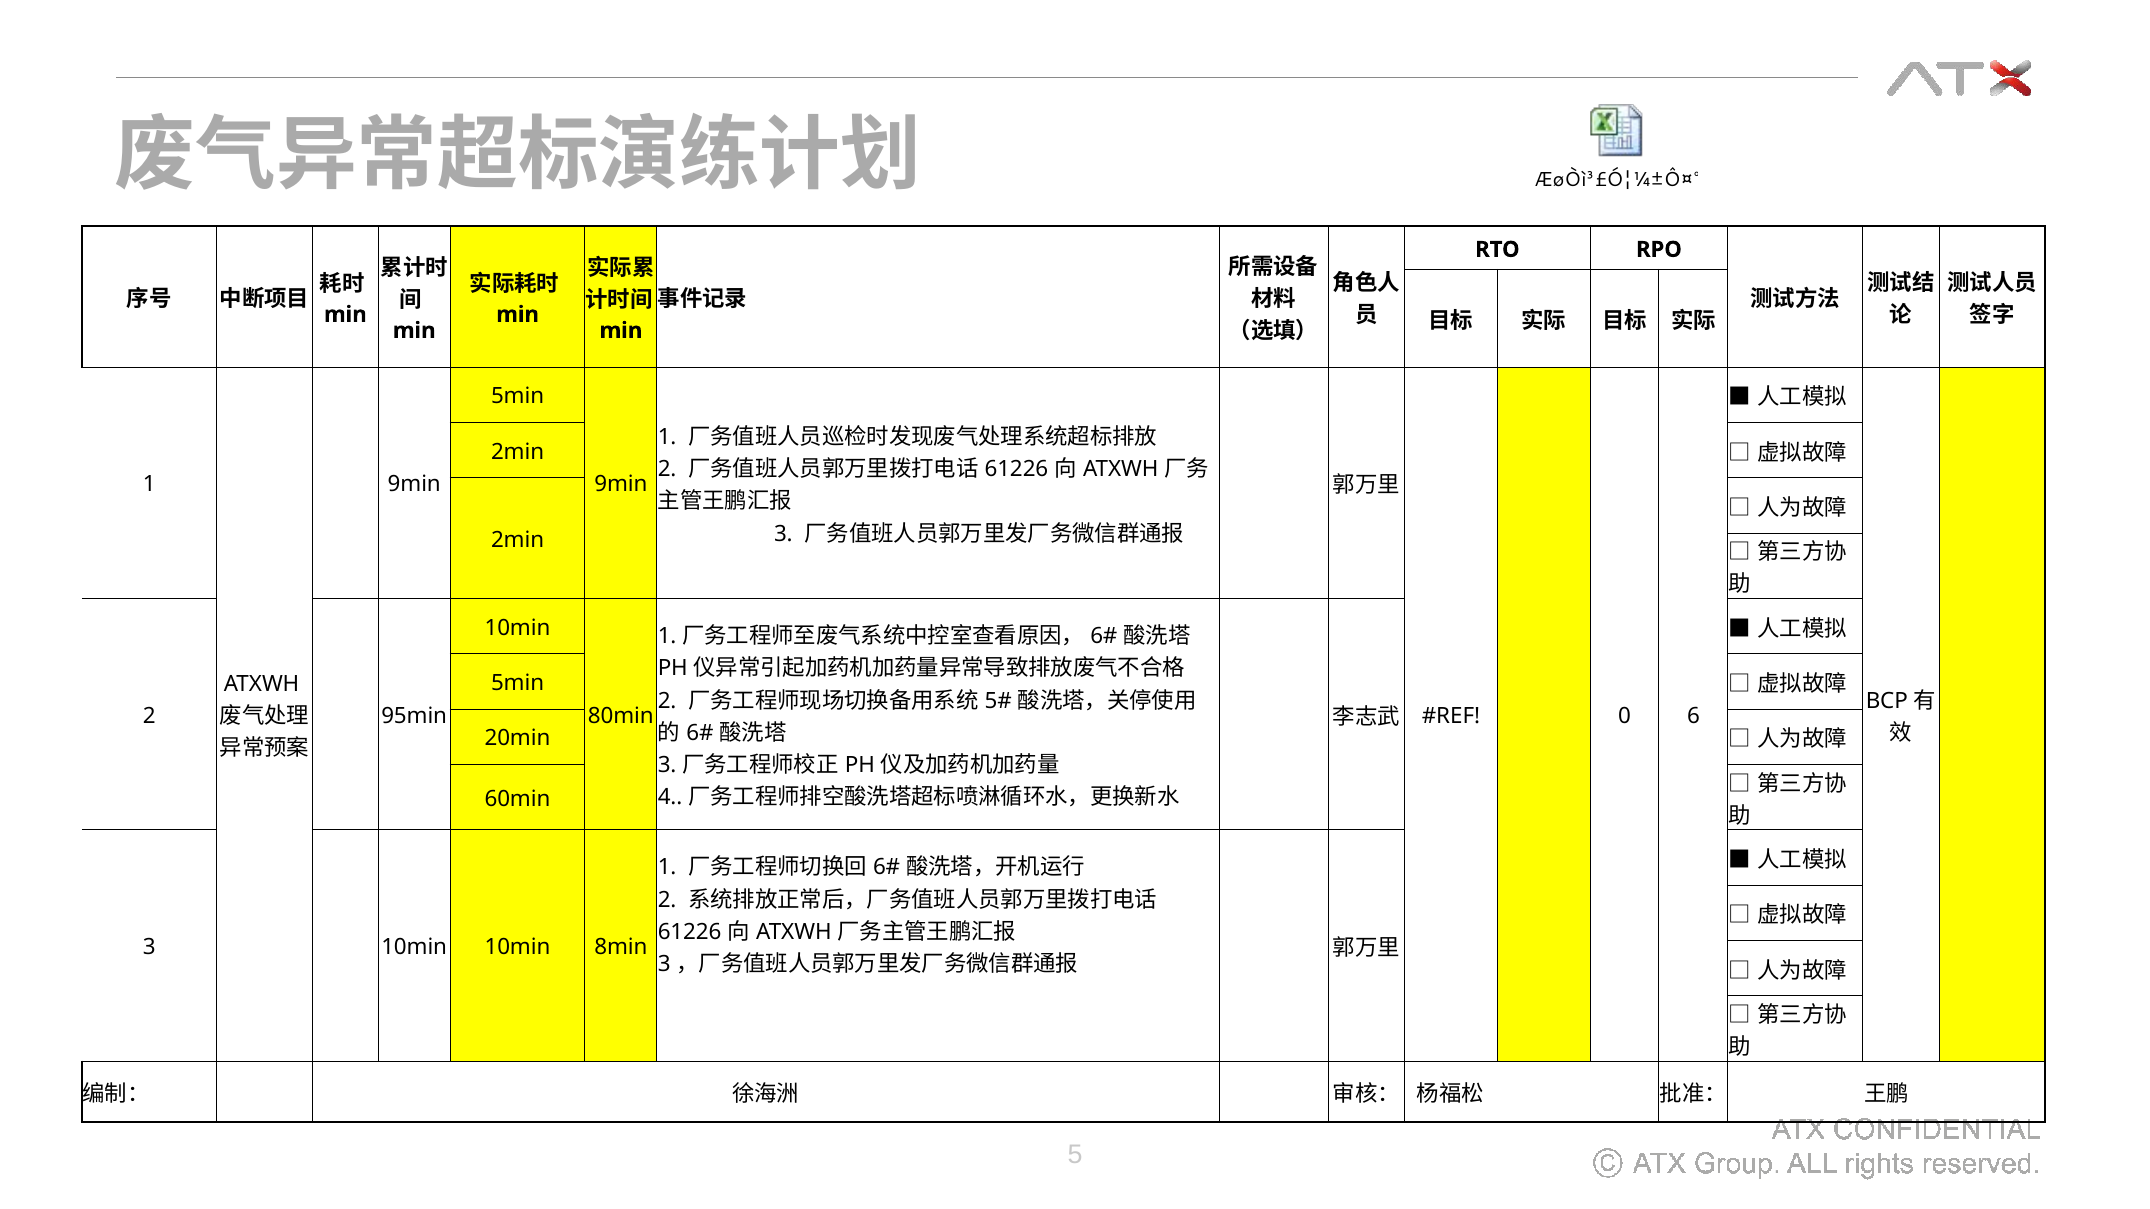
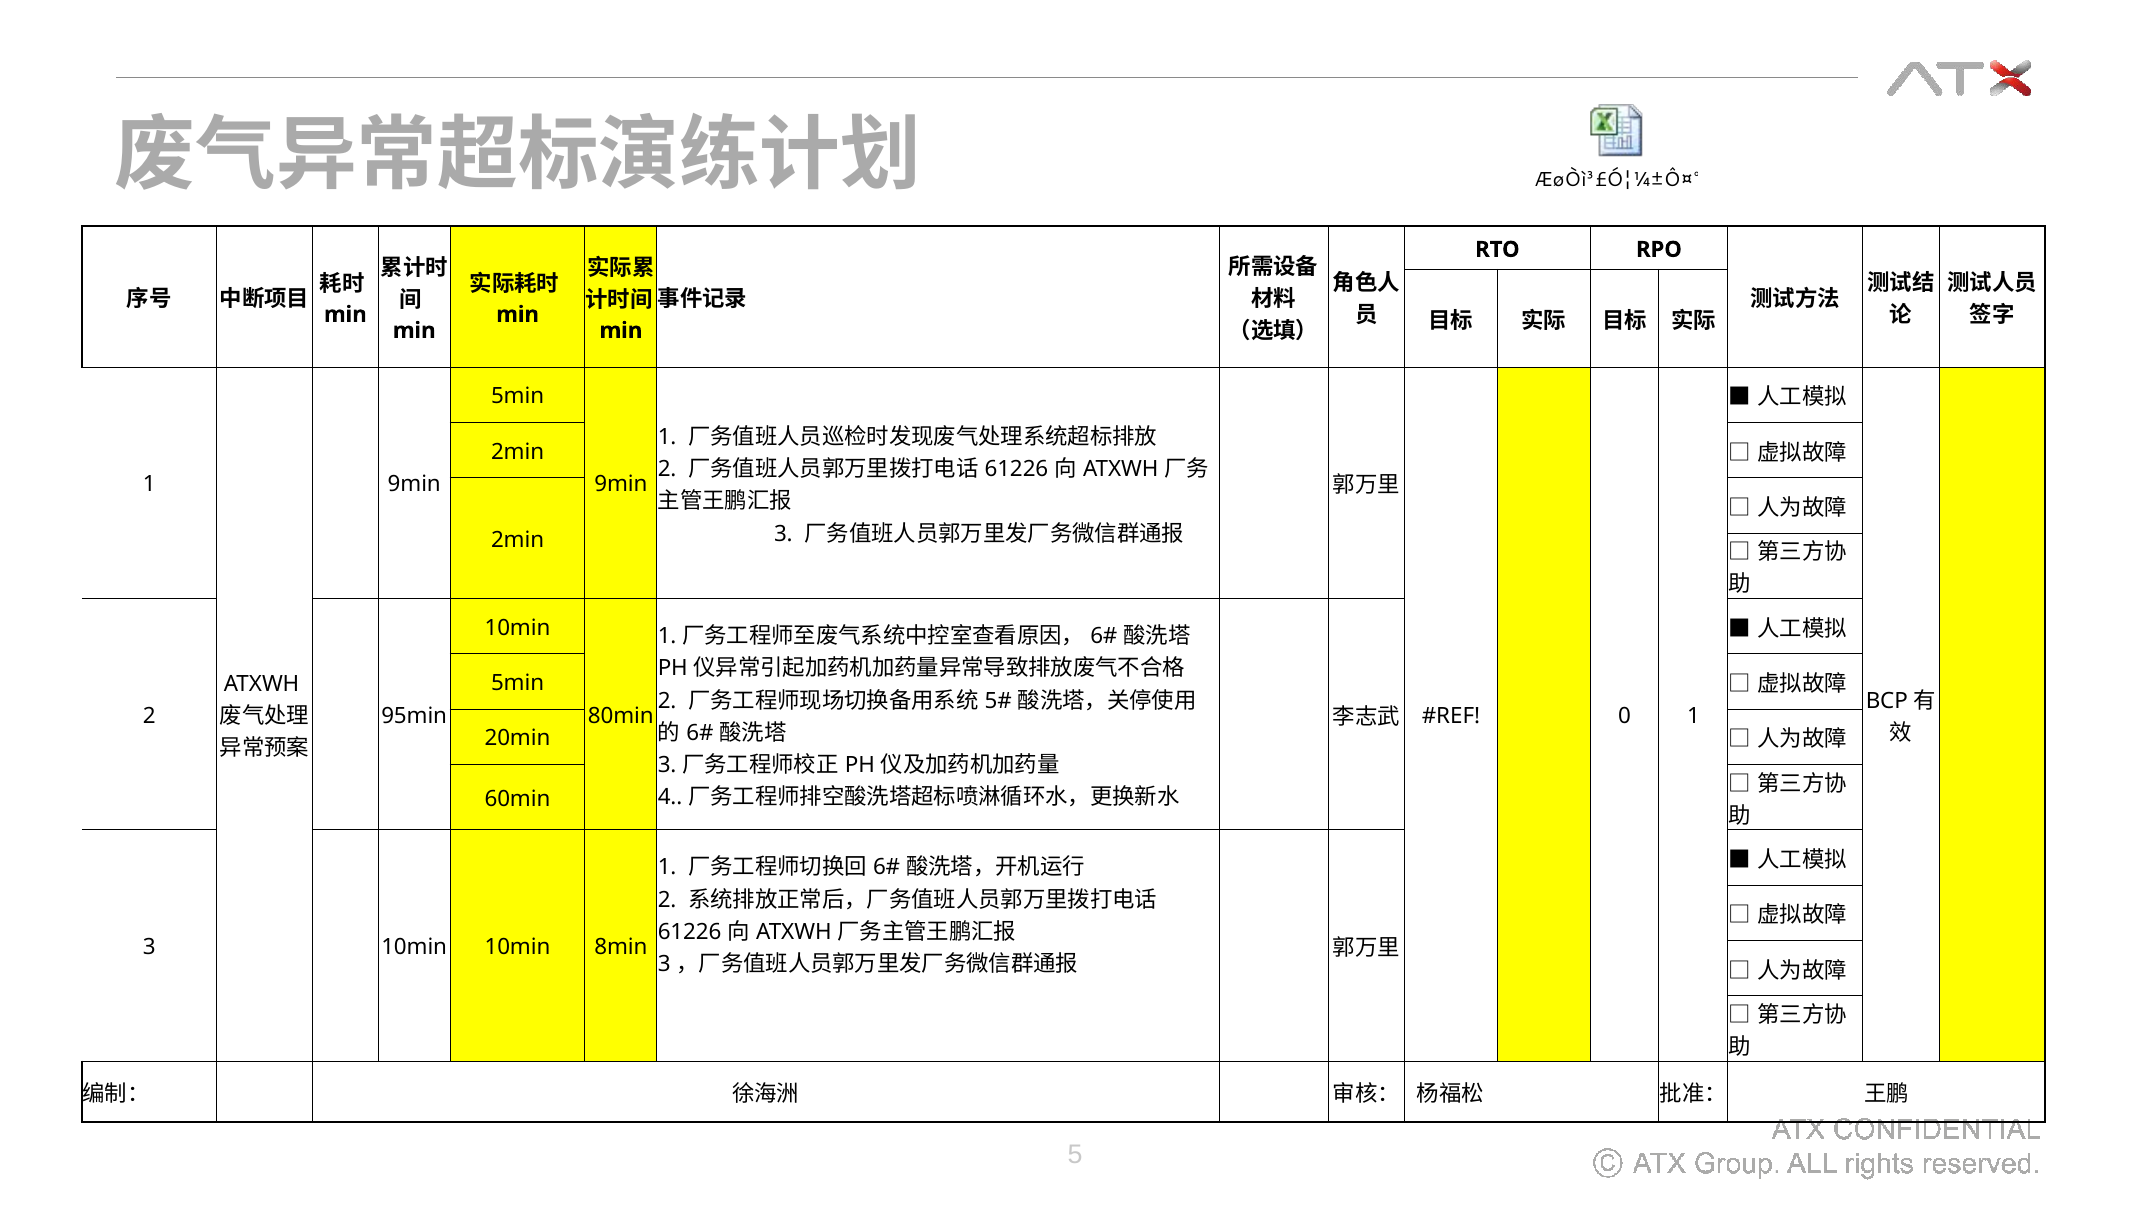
0 6: 6 -> 1 (1693, 716)
